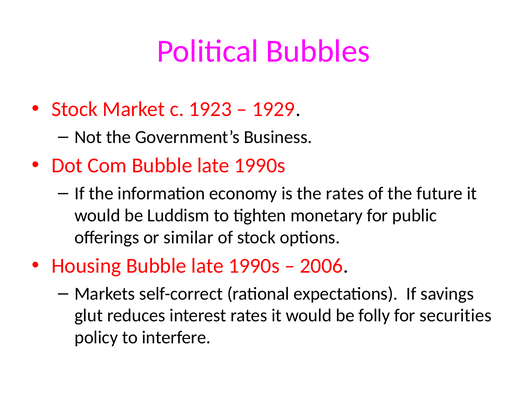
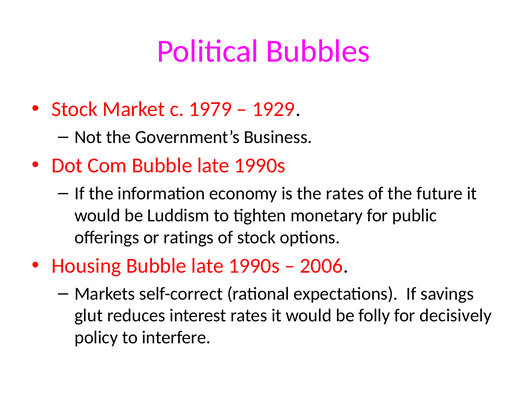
1923: 1923 -> 1979 (210, 109)
similar: similar -> ratings (189, 237)
securities: securities -> decisively (456, 315)
